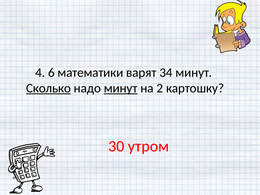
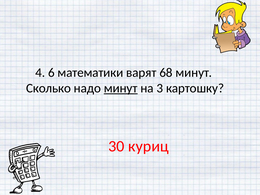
34: 34 -> 68 (166, 73)
Сколько underline: present -> none (48, 88)
2: 2 -> 3 (160, 88)
утром: утром -> куриц (148, 146)
